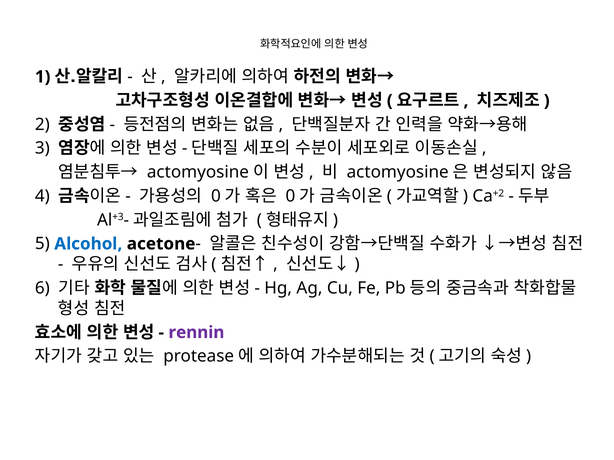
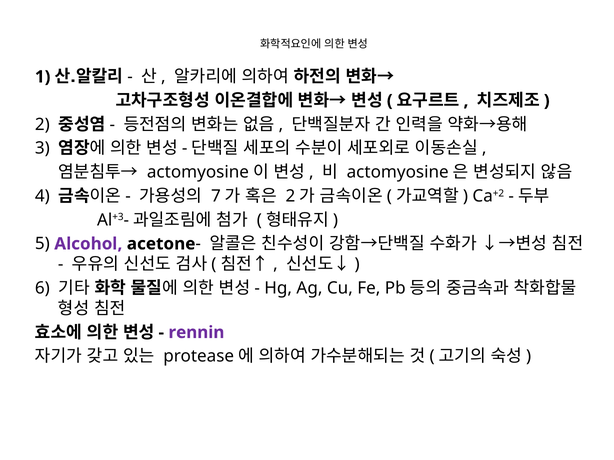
0: 0 -> 7 (216, 196)
0: 0 -> 2 (290, 196)
Alcohol colour: blue -> purple (88, 244)
